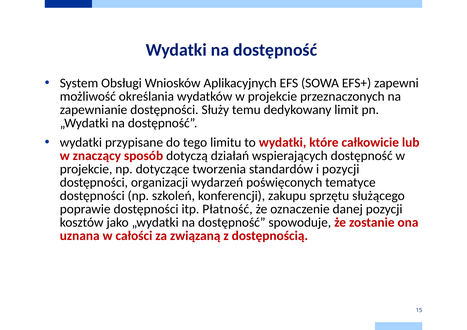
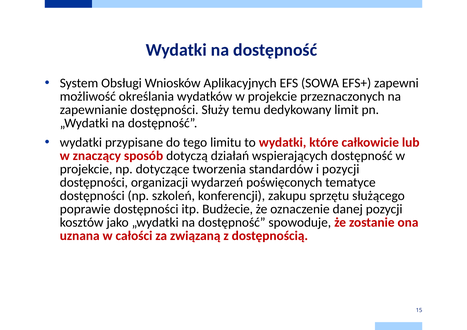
Płatność: Płatność -> Budżecie (228, 209)
